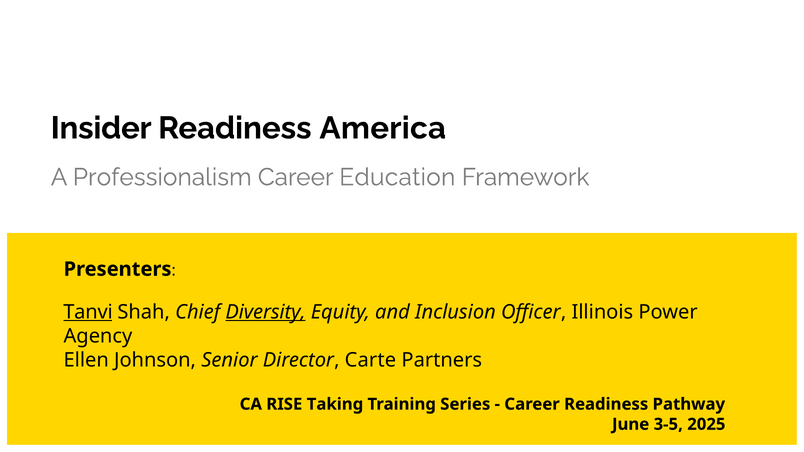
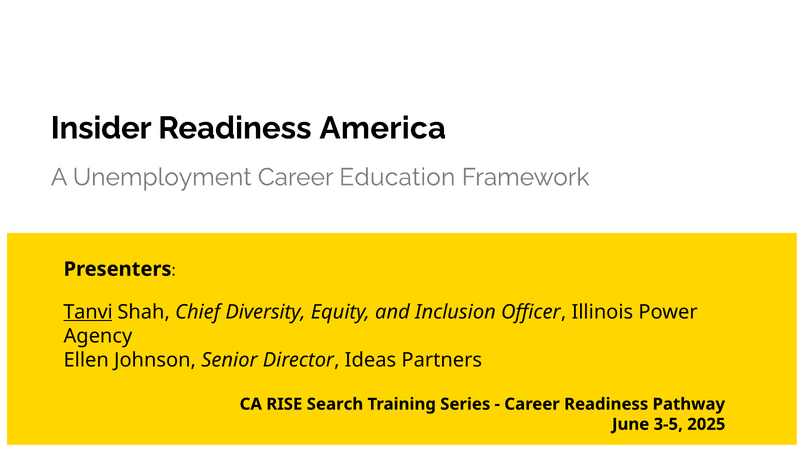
Professionalism: Professionalism -> Unemployment (162, 177)
Diversity underline: present -> none (265, 312)
Carte: Carte -> Ideas (370, 360)
Taking: Taking -> Search (335, 404)
